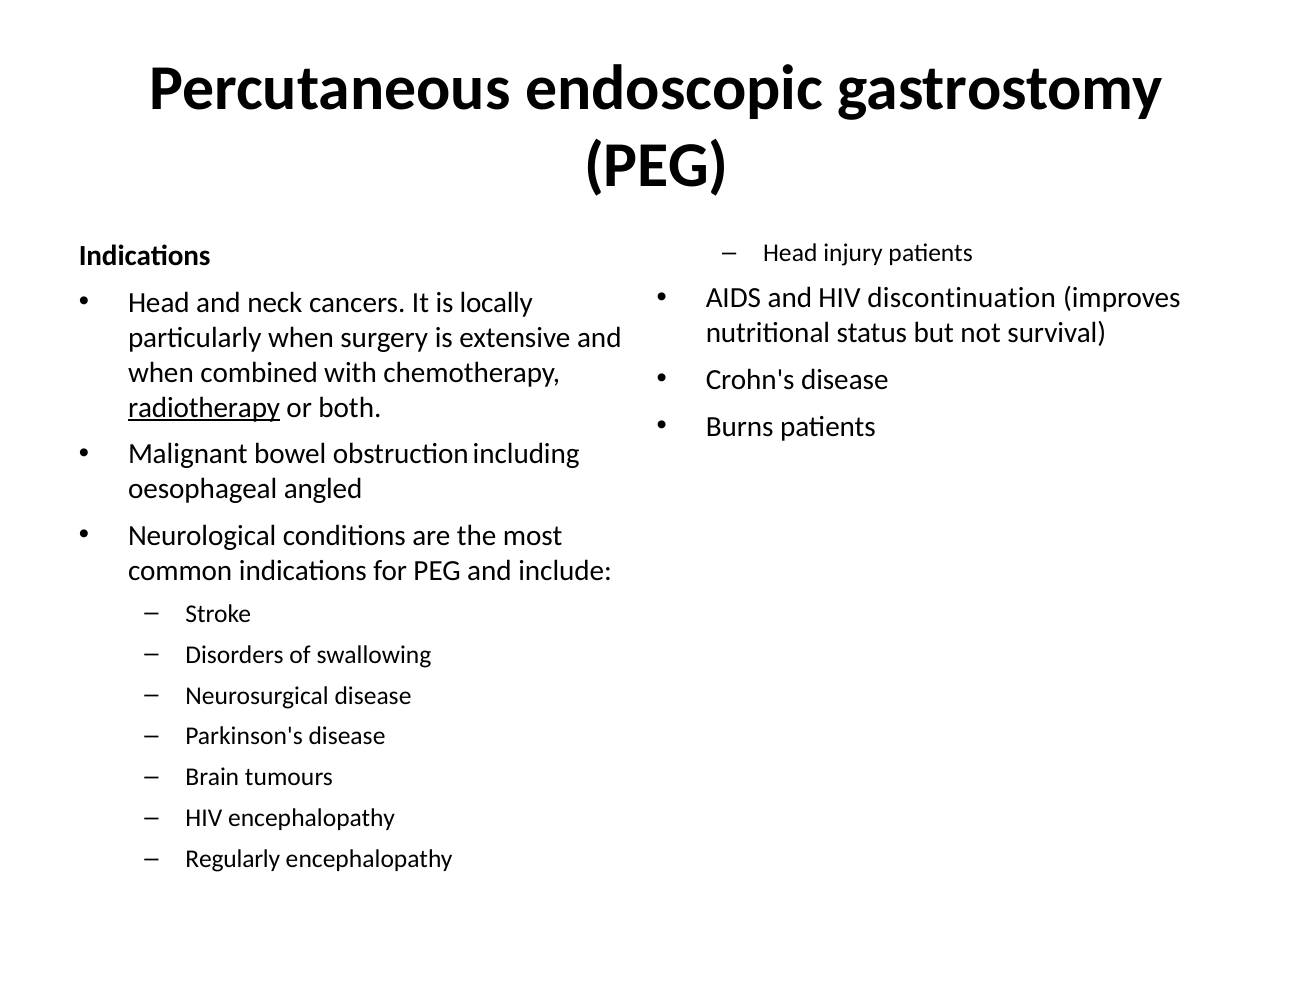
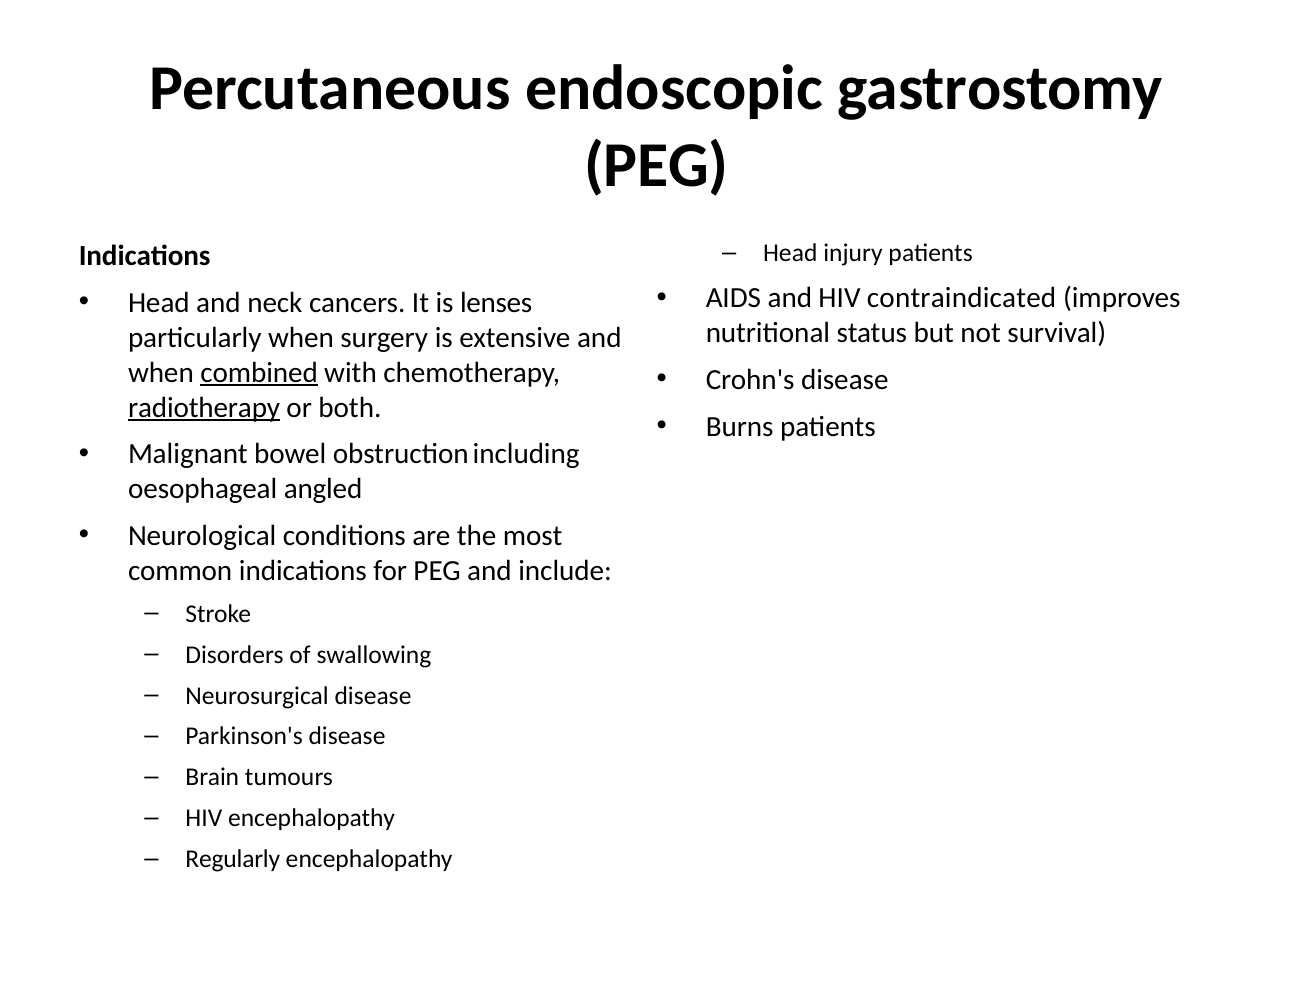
discontinuation: discontinuation -> contraindicated (962, 298)
locally: locally -> lenses (496, 303)
combined underline: none -> present (259, 373)
